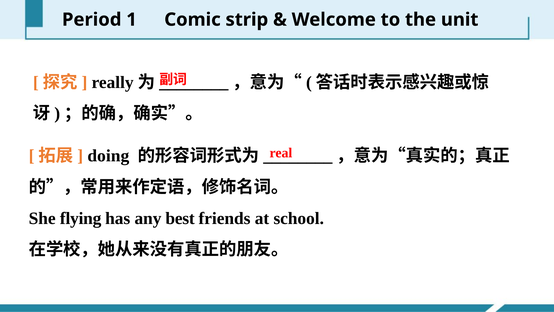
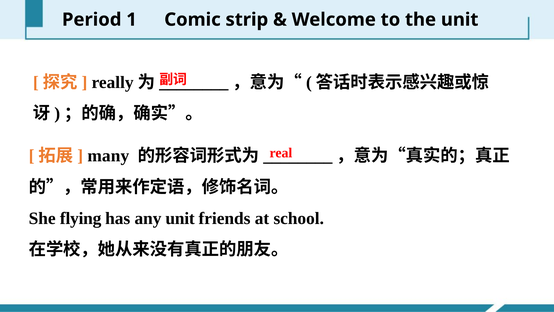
doing: doing -> many (108, 156)
any best: best -> unit (180, 218)
